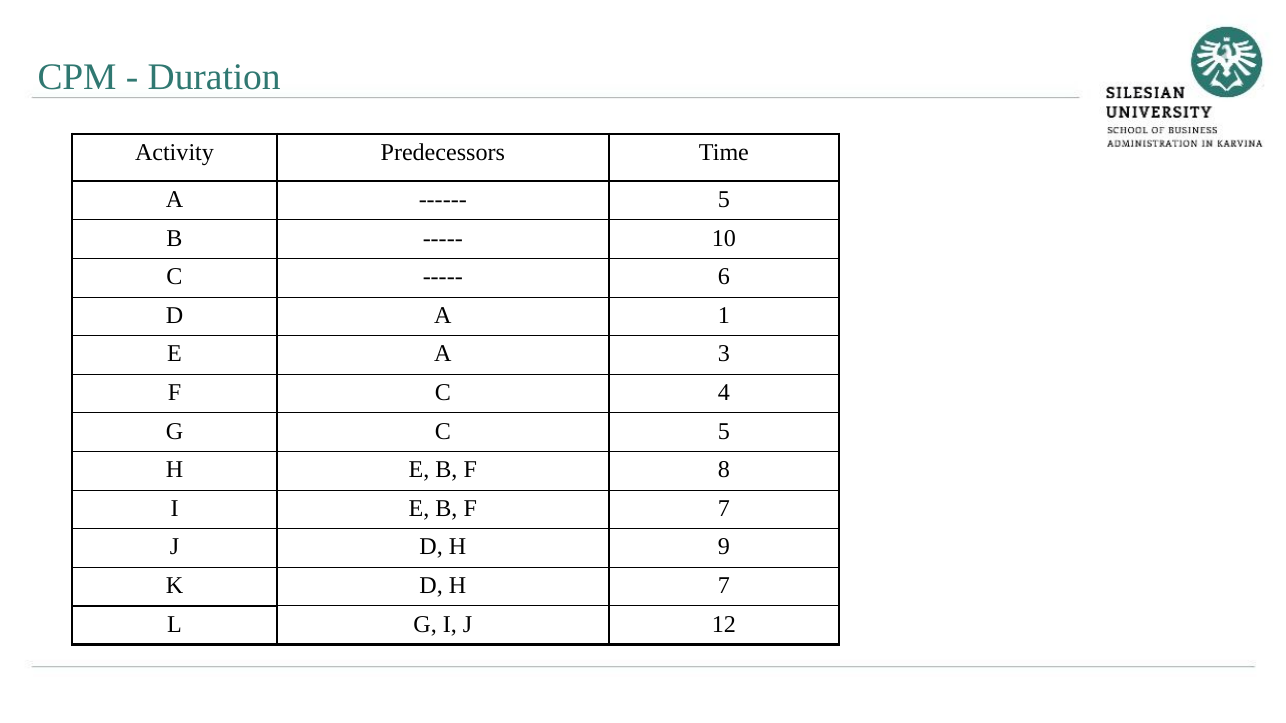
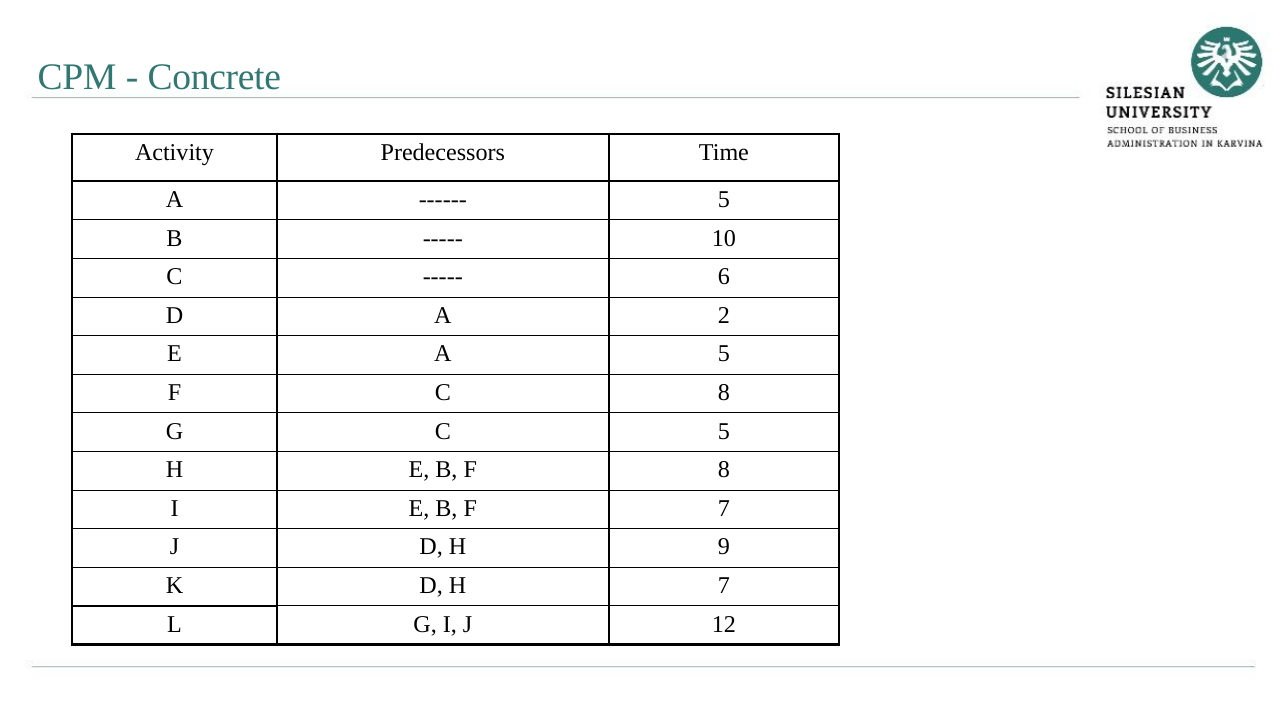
Duration: Duration -> Concrete (214, 77)
1: 1 -> 2 (724, 316)
A 3: 3 -> 5 (724, 354)
C 4: 4 -> 8 (724, 393)
